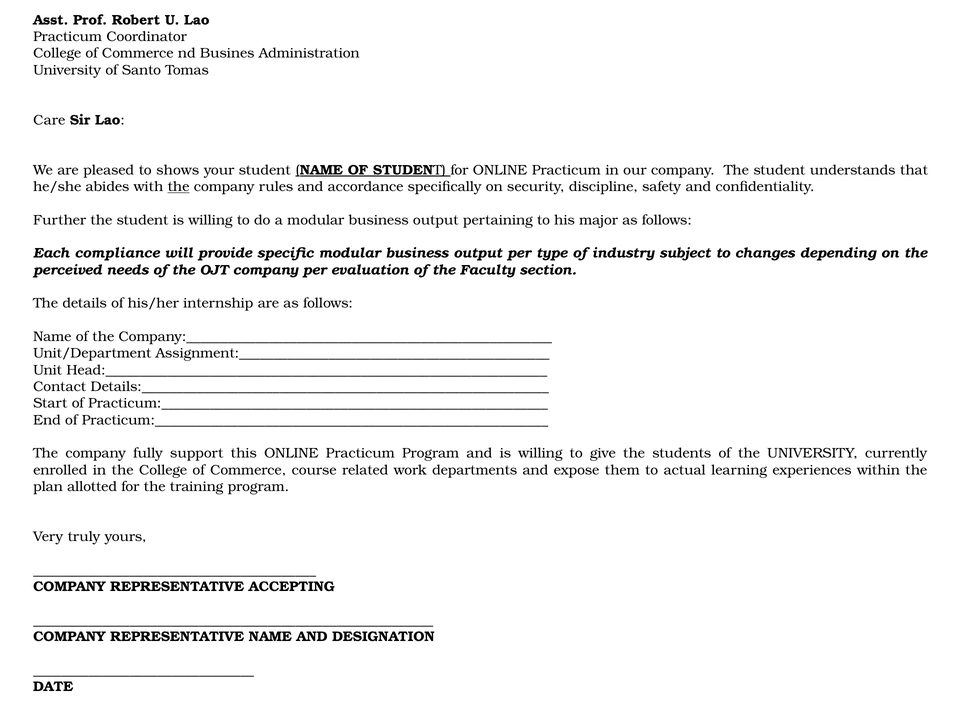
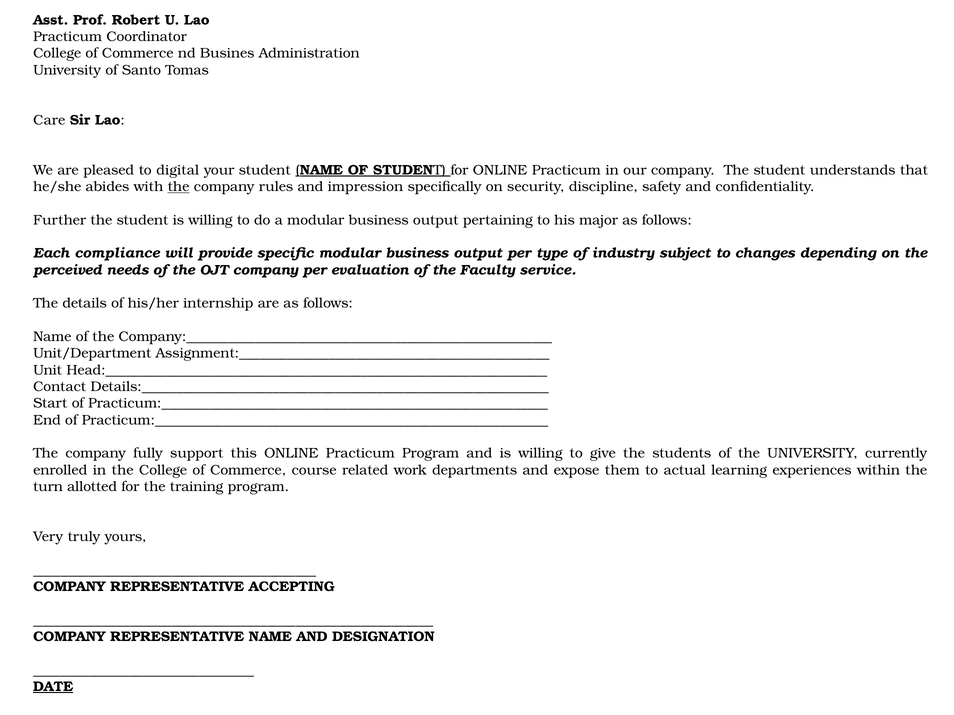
shows: shows -> digital (178, 170)
accordance: accordance -> impression (365, 187)
section: section -> service (548, 270)
plan: plan -> turn (48, 487)
DATE underline: none -> present (53, 687)
